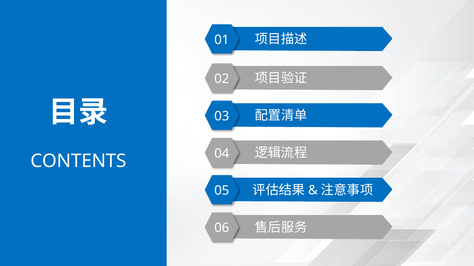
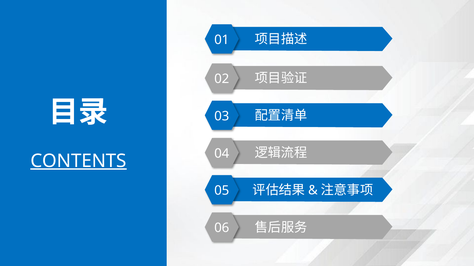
CONTENTS underline: none -> present (79, 161)
